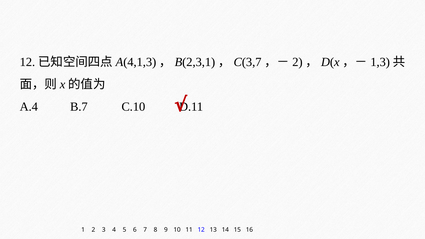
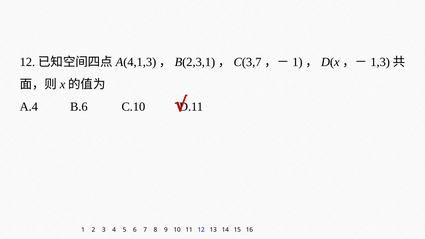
2: 2 -> 1 (297, 62)
B.7: B.7 -> B.6 (79, 107)
